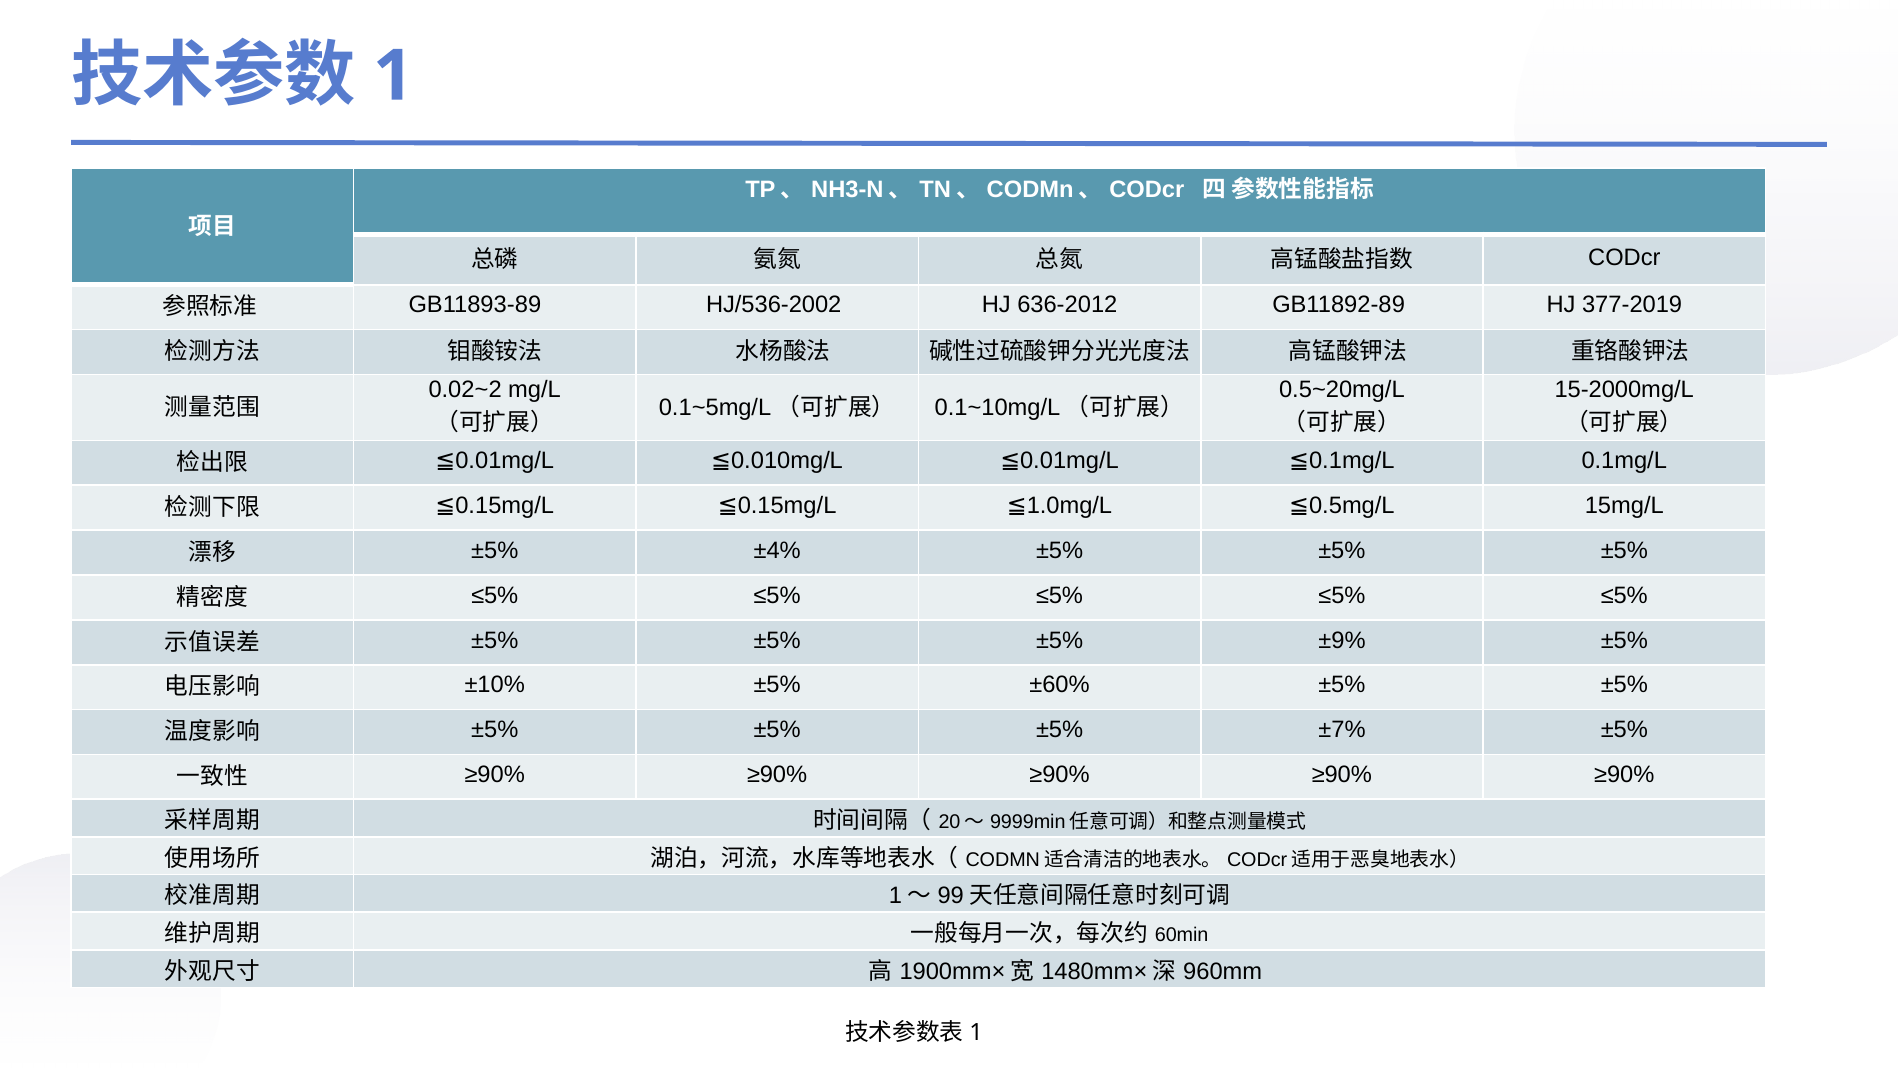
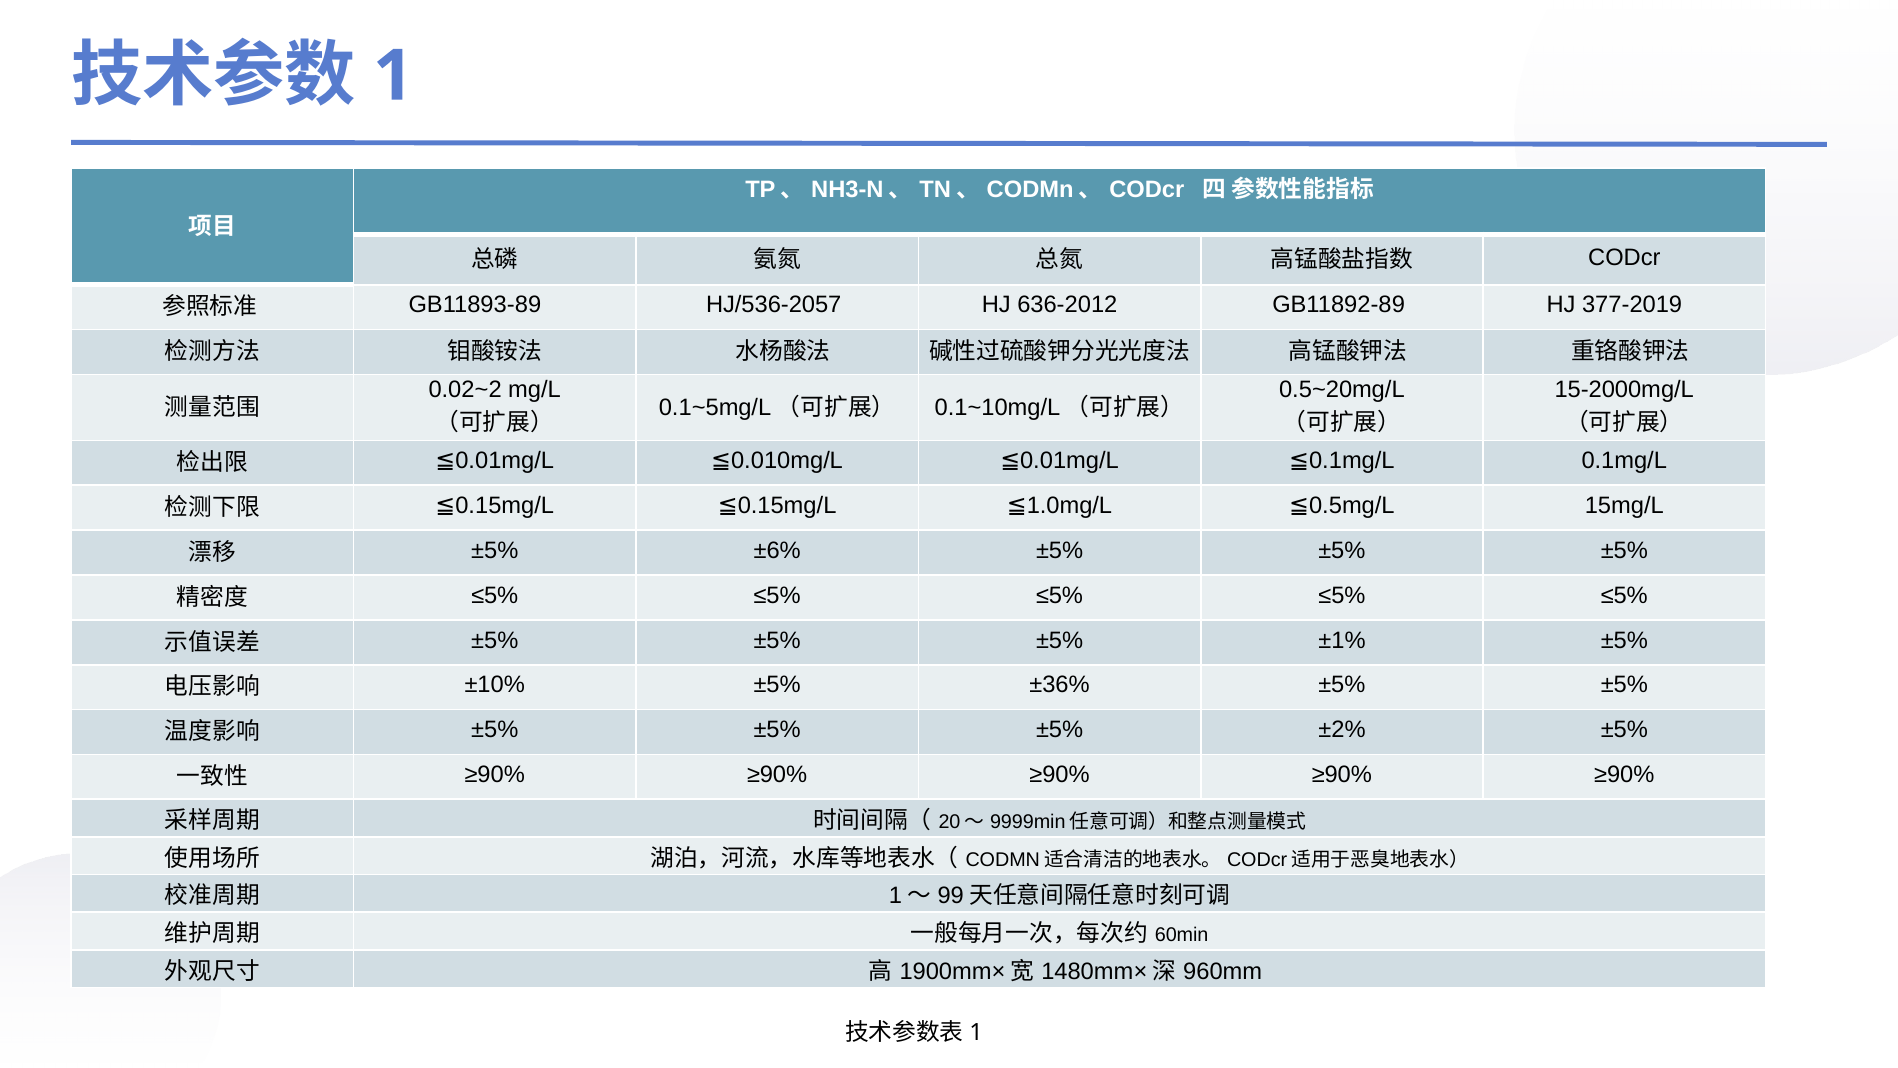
HJ/536-2002: HJ/536-2002 -> HJ/536-2057 (774, 305)
±4%: ±4% -> ±6% (777, 550)
±9%: ±9% -> ±1% (1342, 640)
±60%: ±60% -> ±36% (1060, 685)
±7%: ±7% -> ±2% (1342, 730)
